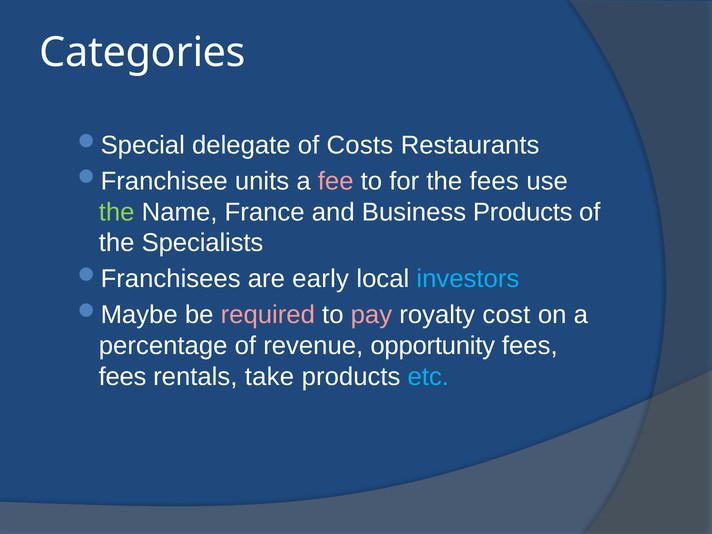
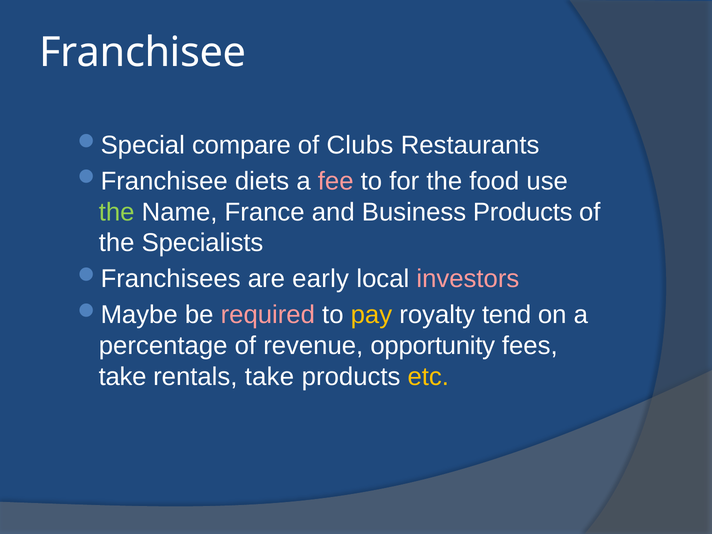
Categories: Categories -> Franchisee (143, 53)
delegate: delegate -> compare (241, 145)
Costs: Costs -> Clubs (360, 145)
units: units -> diets (262, 181)
the fees: fees -> food (494, 181)
investors colour: light blue -> pink (468, 279)
pay colour: pink -> yellow (371, 315)
cost: cost -> tend (507, 315)
fees: fees -> take (123, 377)
etc colour: light blue -> yellow (428, 377)
